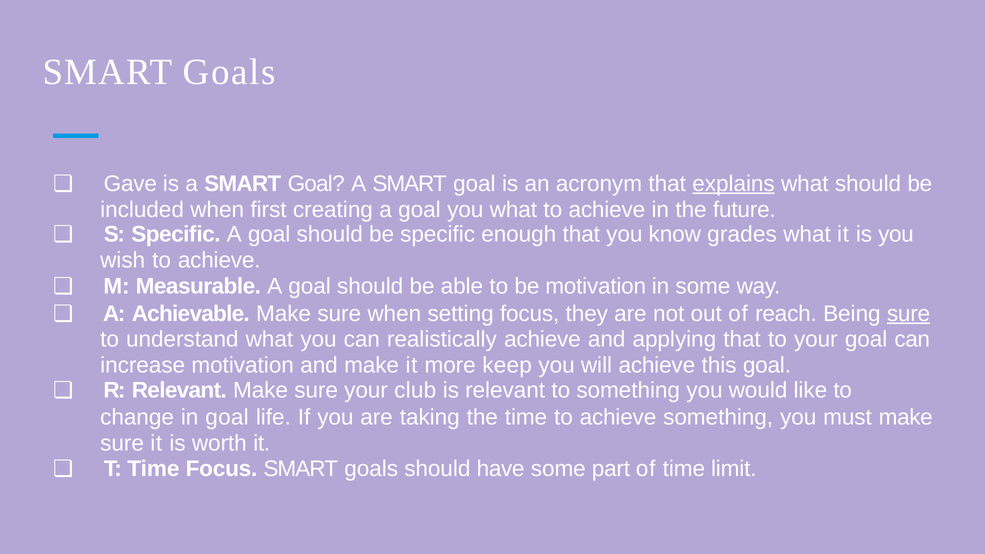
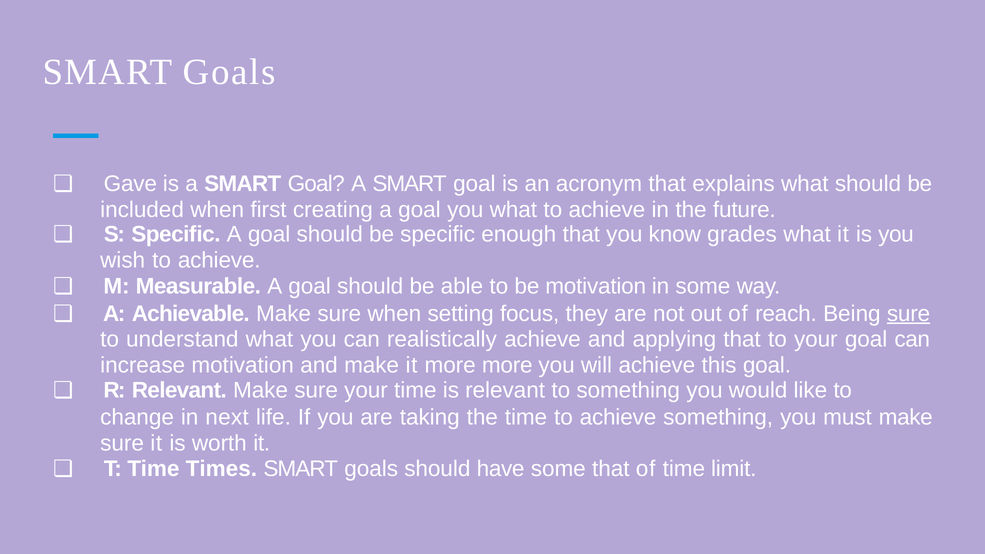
explains underline: present -> none (734, 184)
more keep: keep -> more (507, 366)
your club: club -> time (415, 390)
in goal: goal -> next (227, 417)
Time Focus: Focus -> Times (221, 469)
some part: part -> that (611, 469)
